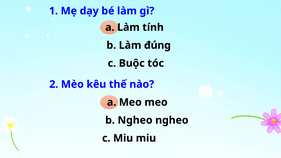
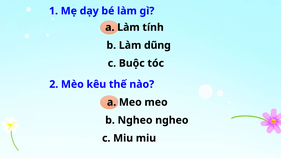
đúng: đúng -> dũng (157, 45)
